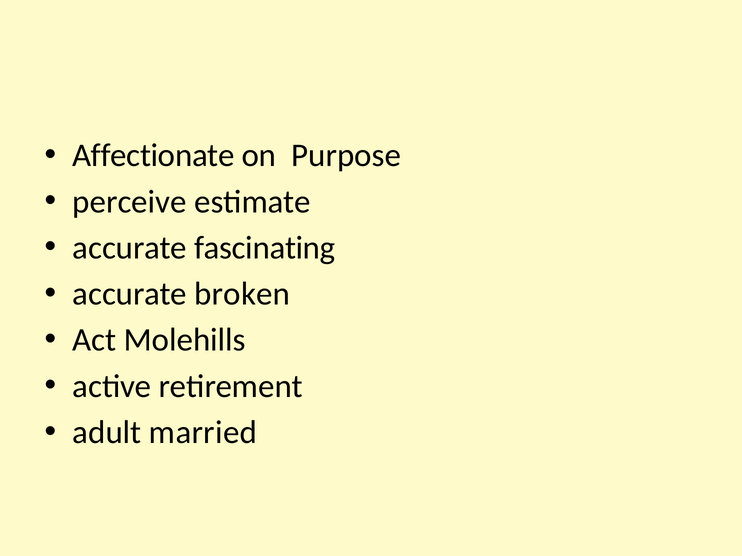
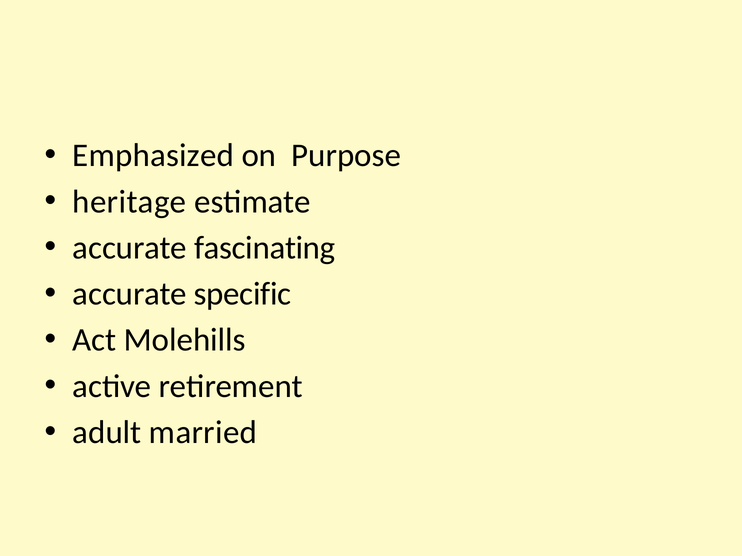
Affectionate: Affectionate -> Emphasized (153, 156)
perceive: perceive -> heritage (129, 202)
broken: broken -> specific (243, 294)
